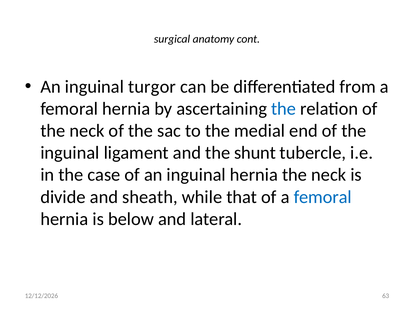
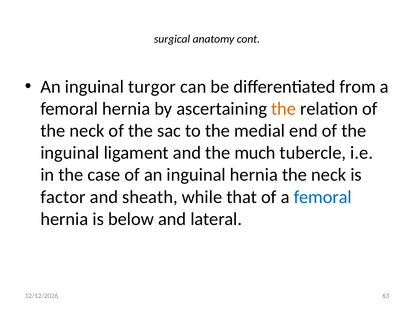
the colour: blue -> orange (284, 109)
shunt: shunt -> much (255, 153)
divide: divide -> factor (63, 197)
